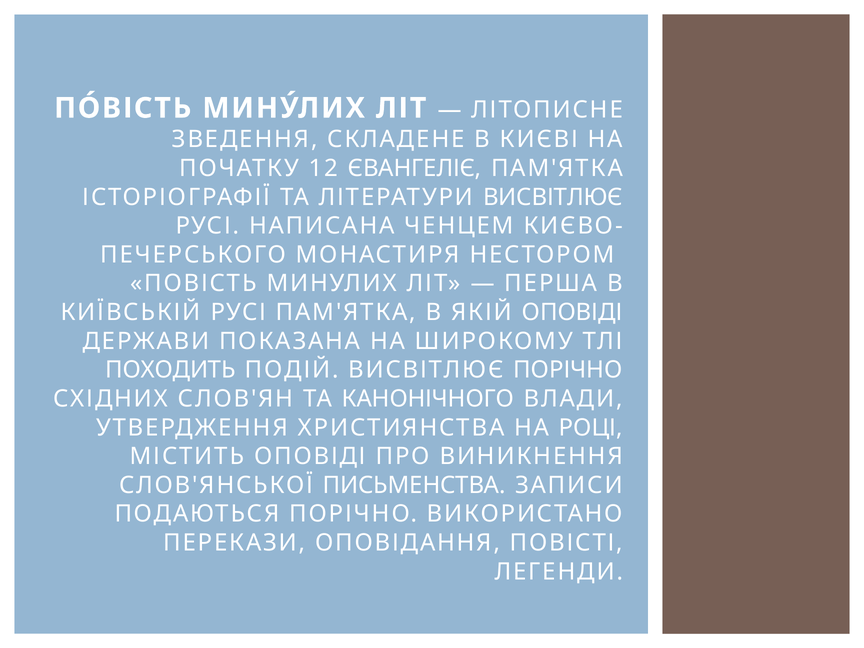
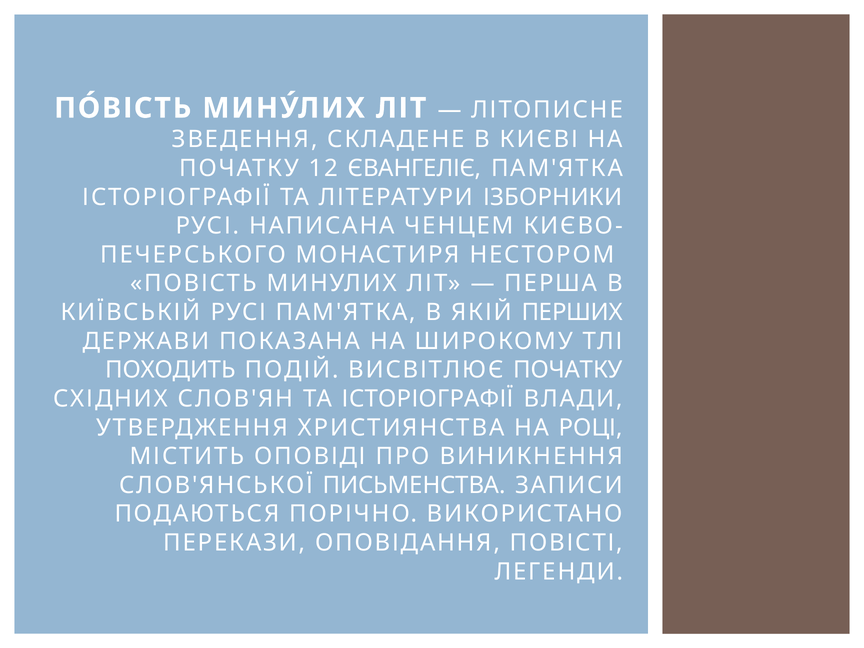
ЛІТЕРАТУРИ ВИСВІТЛЮЄ: ВИСВІТЛЮЄ -> ІЗБОРНИКИ (553, 197)
ЯКІЙ ОПОВІДІ: ОПОВІДІ -> ПЕРШИХ (572, 312)
ВИСВІТЛЮЄ ПОРІЧНО: ПОРІЧНО -> ПОЧАТКУ (568, 370)
ТА КАНОНІЧНОГО: КАНОНІЧНОГО -> ІСТОРІОГРАФІЇ (428, 399)
